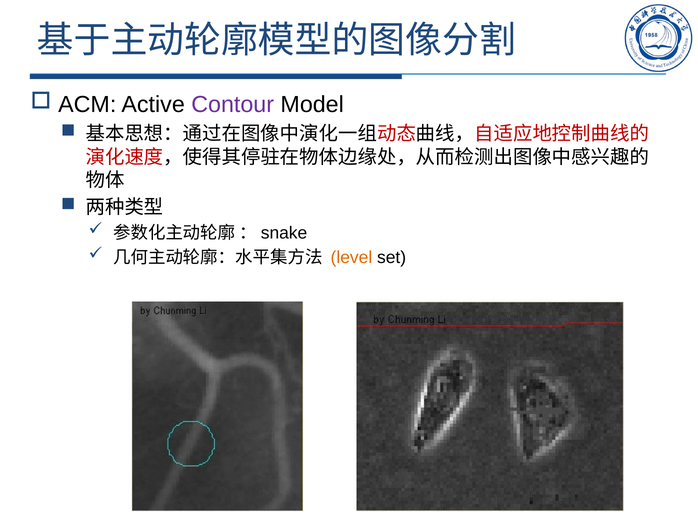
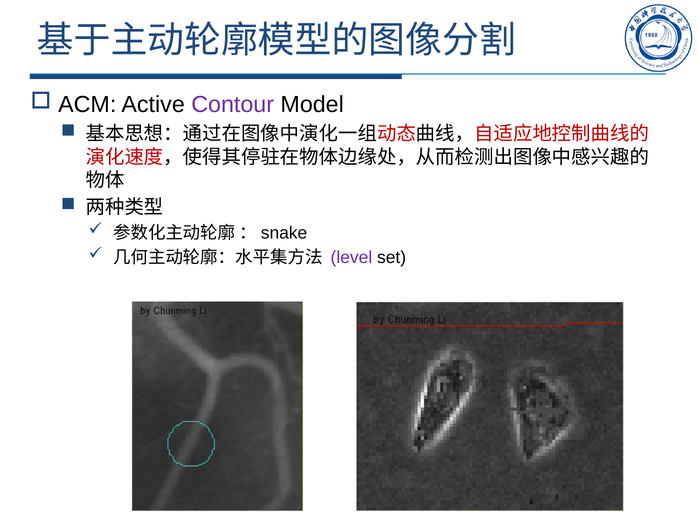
level colour: orange -> purple (351, 258)
